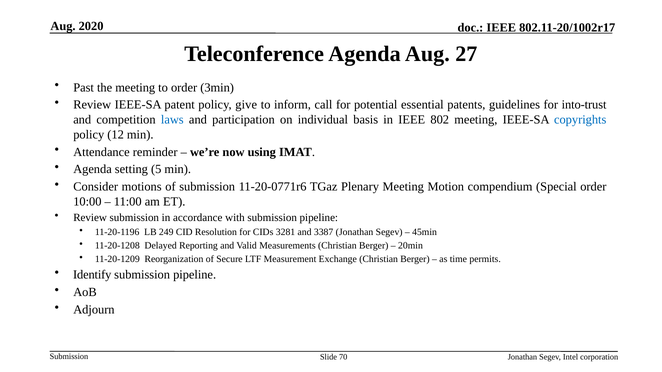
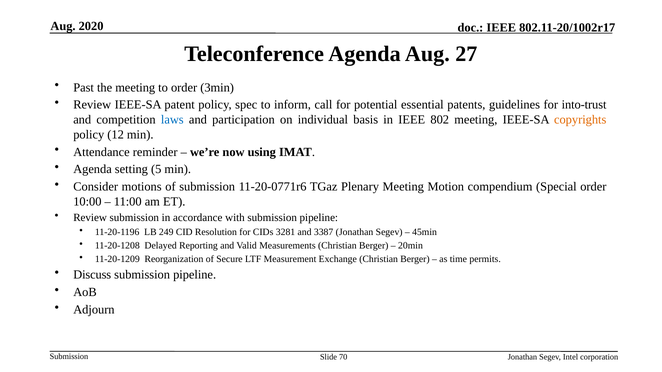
give: give -> spec (246, 105)
copyrights colour: blue -> orange (580, 120)
Identify: Identify -> Discuss (92, 275)
